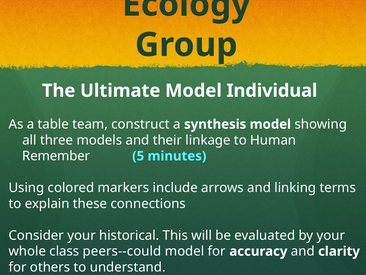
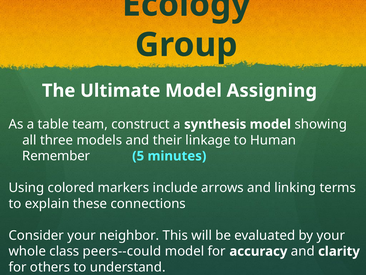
Individual: Individual -> Assigning (272, 91)
historical: historical -> neighbor (129, 235)
